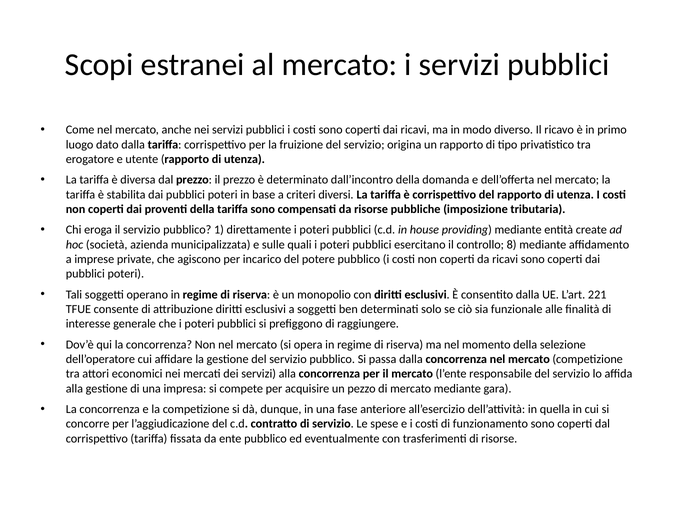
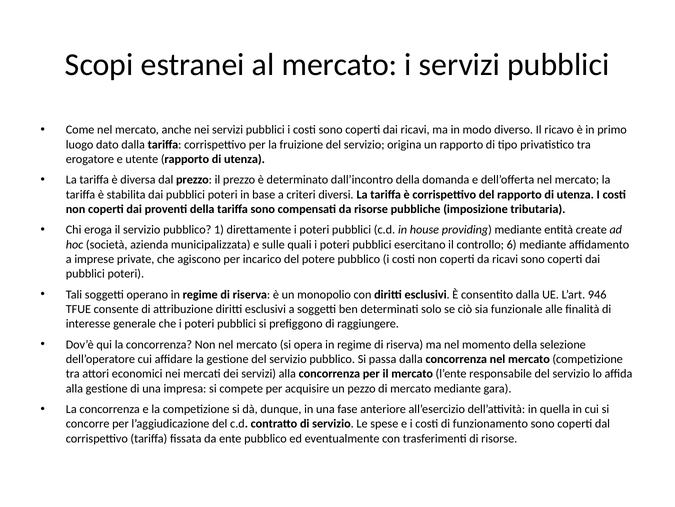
8: 8 -> 6 (512, 244)
221: 221 -> 946 (597, 294)
